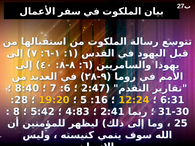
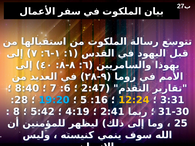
19:20 colour: yellow -> light blue (54, 100)
6:31: 6:31 -> 3:31 (172, 100)
4:83: 4:83 -> 4:19 (77, 112)
